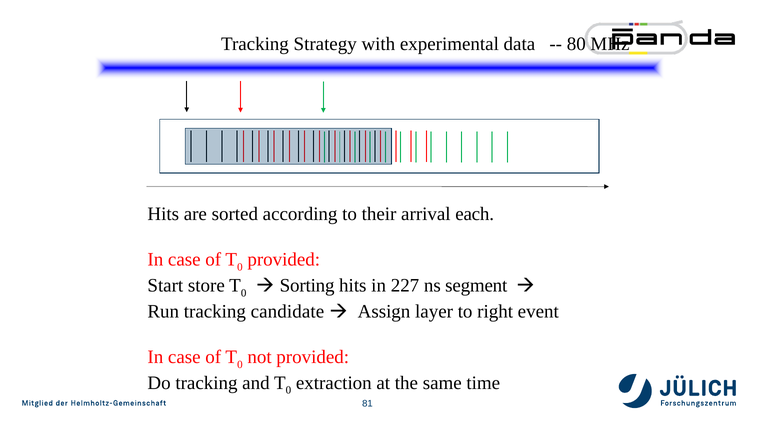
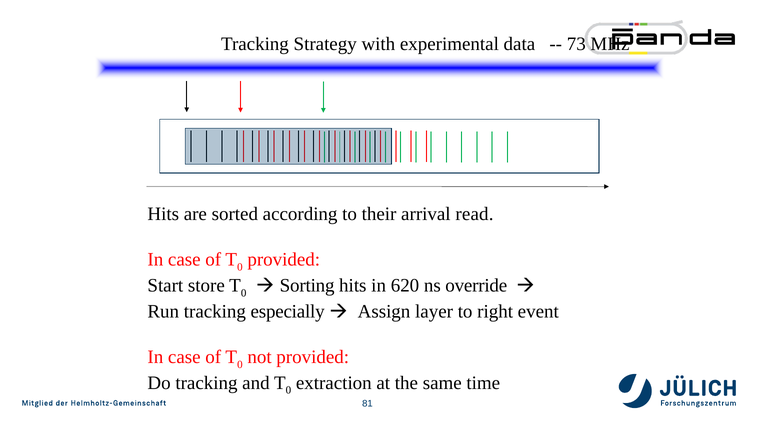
80: 80 -> 73 (576, 44)
each: each -> read (474, 214)
227: 227 -> 620 (405, 286)
segment: segment -> override (476, 286)
candidate: candidate -> especially (288, 311)
